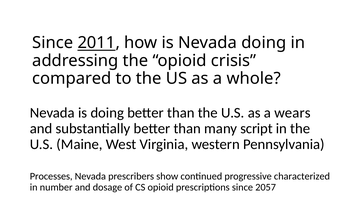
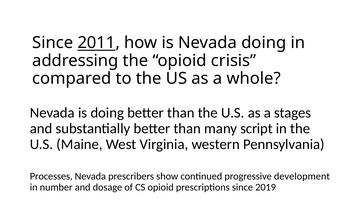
wears: wears -> stages (293, 113)
characterized: characterized -> development (302, 177)
2057: 2057 -> 2019 (266, 188)
